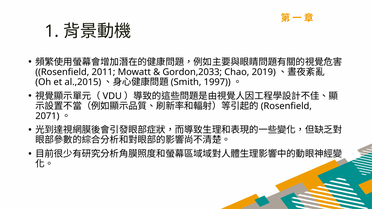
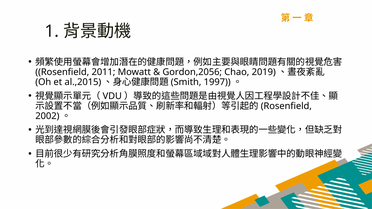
Gordon,2033: Gordon,2033 -> Gordon,2056 (192, 72)
2071: 2071 -> 2002 (47, 116)
